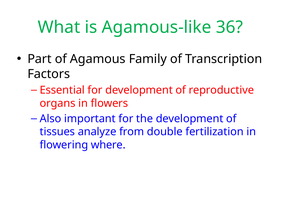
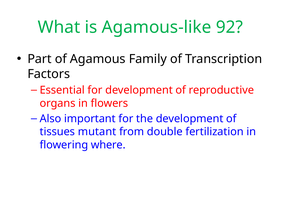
36: 36 -> 92 (229, 27)
analyze: analyze -> mutant (97, 132)
